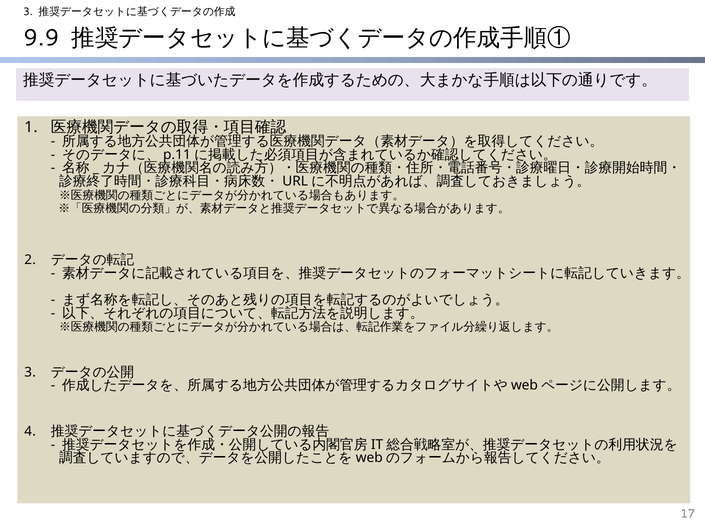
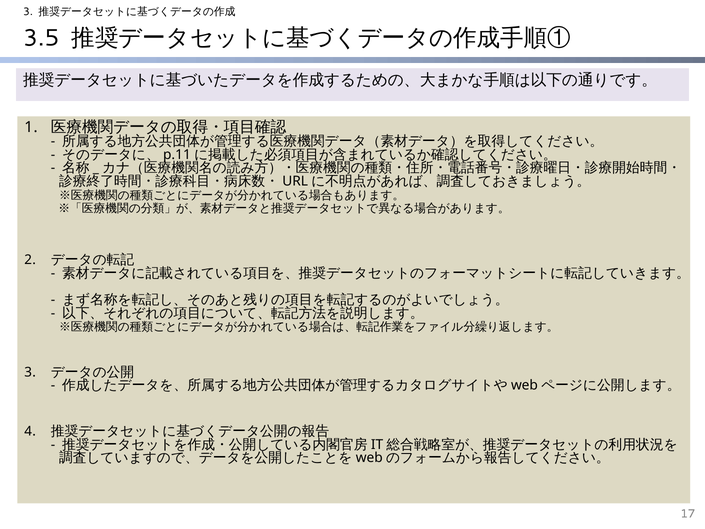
9.9: 9.9 -> 3.5 (41, 38)
